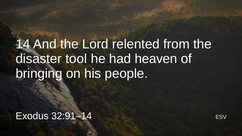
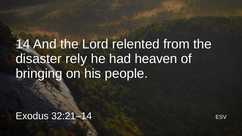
tool: tool -> rely (76, 59)
32:91–14: 32:91–14 -> 32:21–14 (72, 116)
